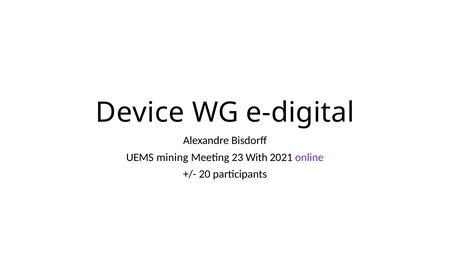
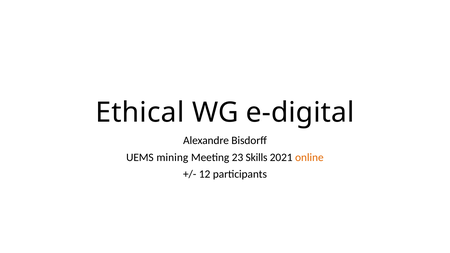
Device: Device -> Ethical (140, 112)
With: With -> Skills (257, 157)
online colour: purple -> orange (309, 157)
20: 20 -> 12 (205, 174)
